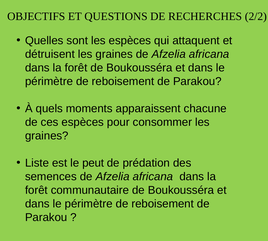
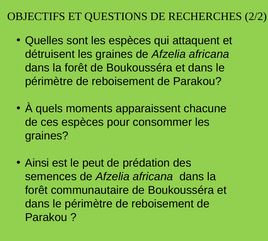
Liste: Liste -> Ainsi (37, 163)
